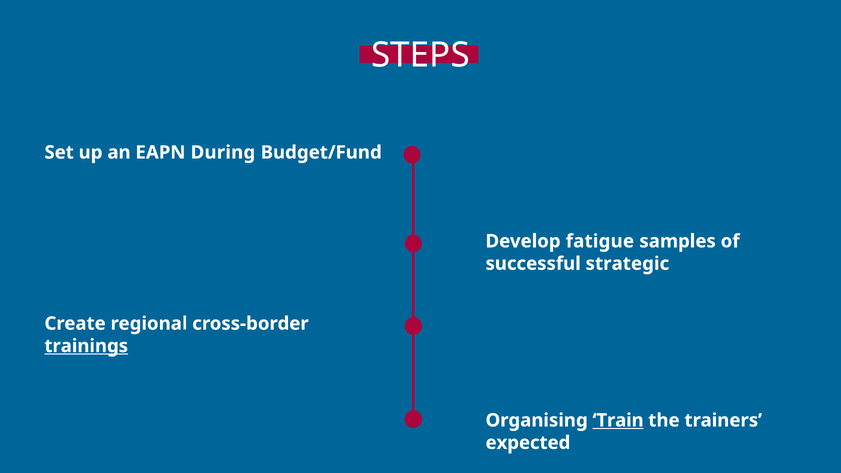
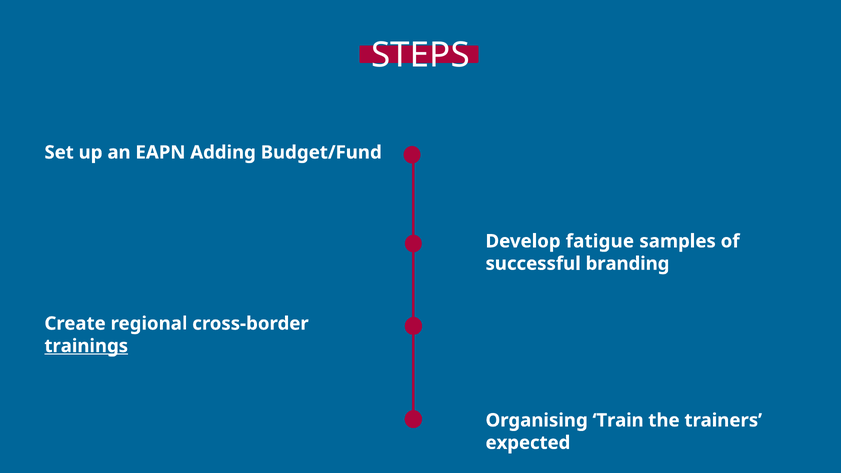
During: During -> Adding (223, 152)
strategic: strategic -> branding (627, 264)
Train underline: present -> none (618, 420)
